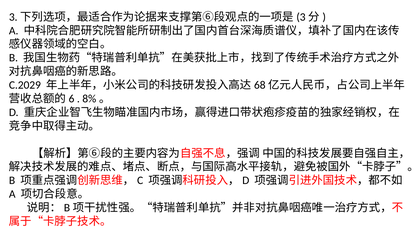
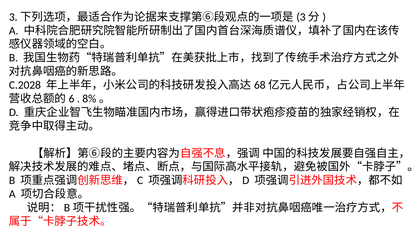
C.2029: C.2029 -> C.2028 (25, 85)
